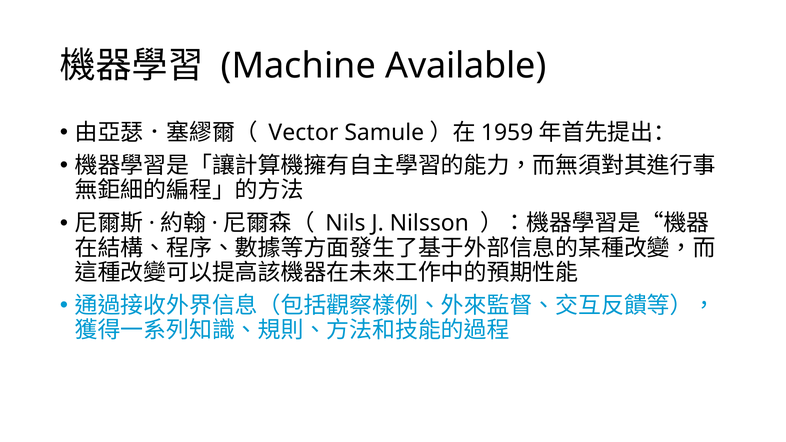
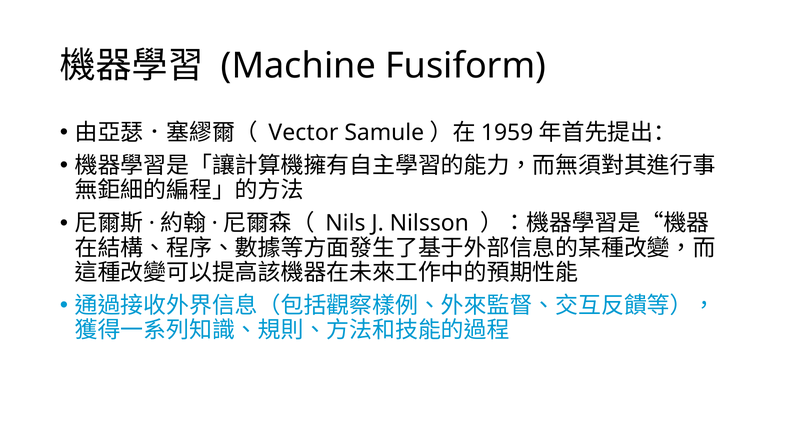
Available: Available -> Fusiform (466, 66)
